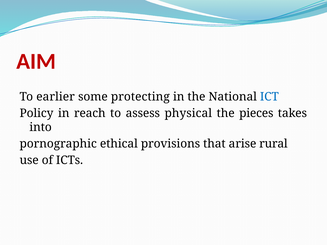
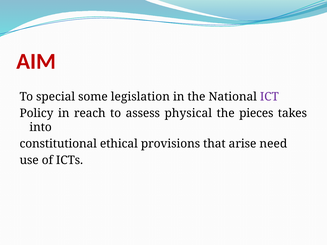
earlier: earlier -> special (56, 97)
protecting: protecting -> legislation (140, 97)
ICT colour: blue -> purple (269, 97)
pornographic: pornographic -> constitutional (58, 144)
rural: rural -> need (273, 144)
